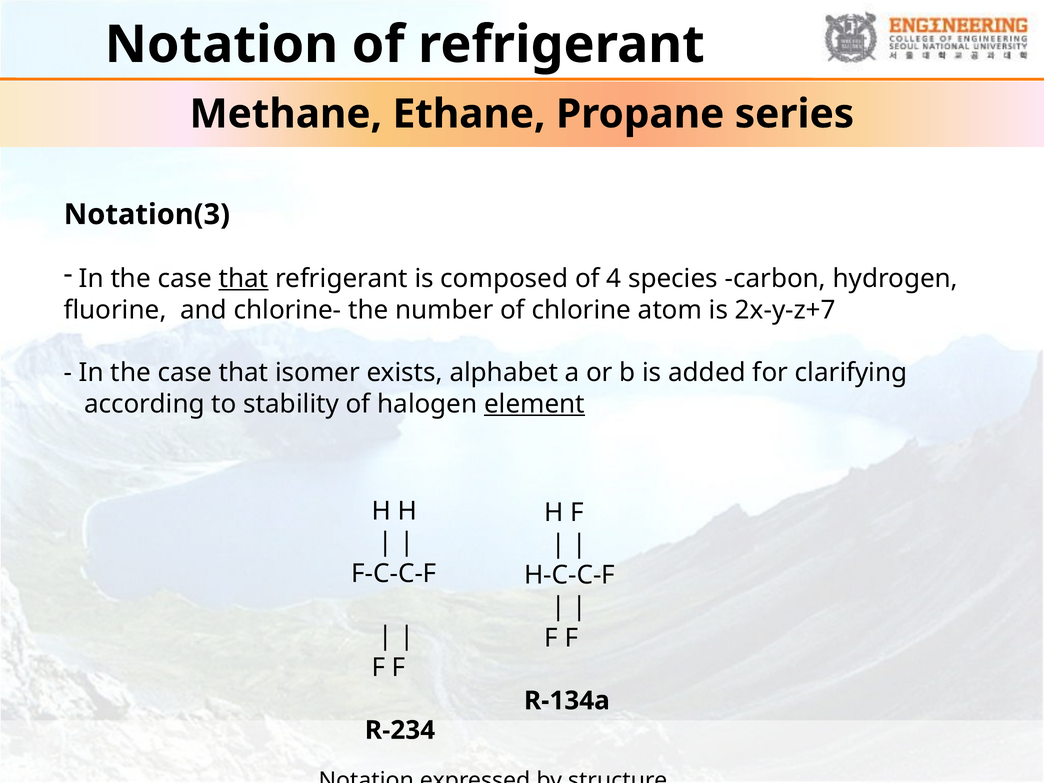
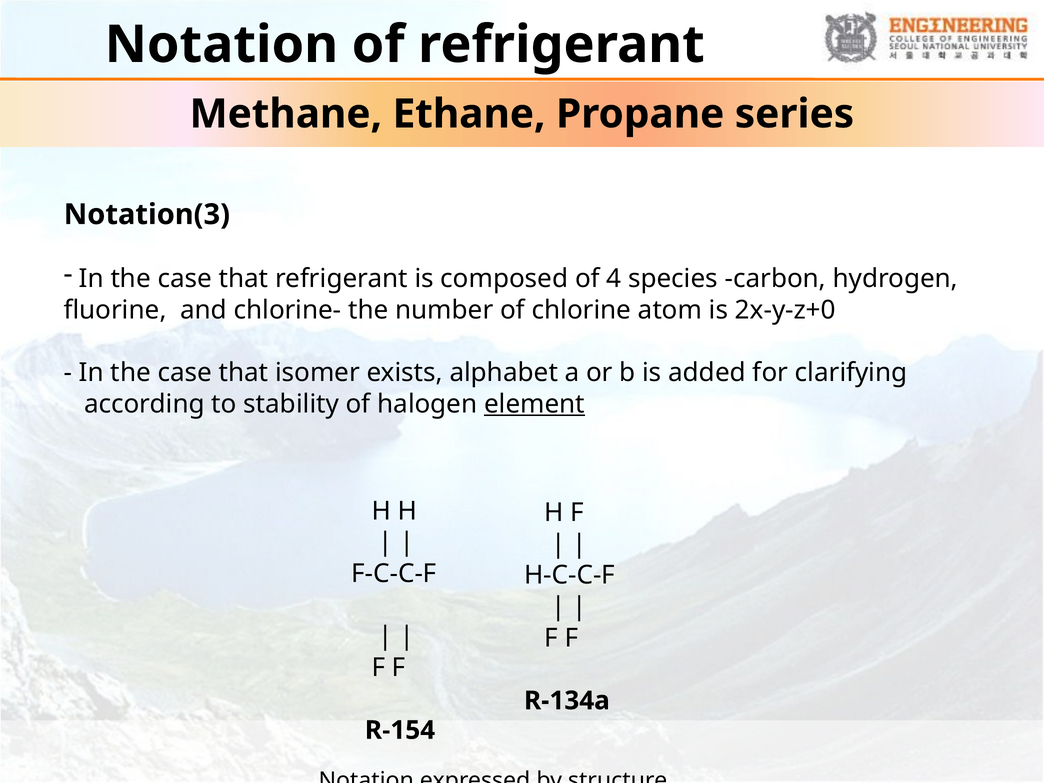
that underline: present -> none (244, 279)
2x-y-z+7: 2x-y-z+7 -> 2x-y-z+0 (785, 310)
R-234: R-234 -> R-154 (400, 730)
